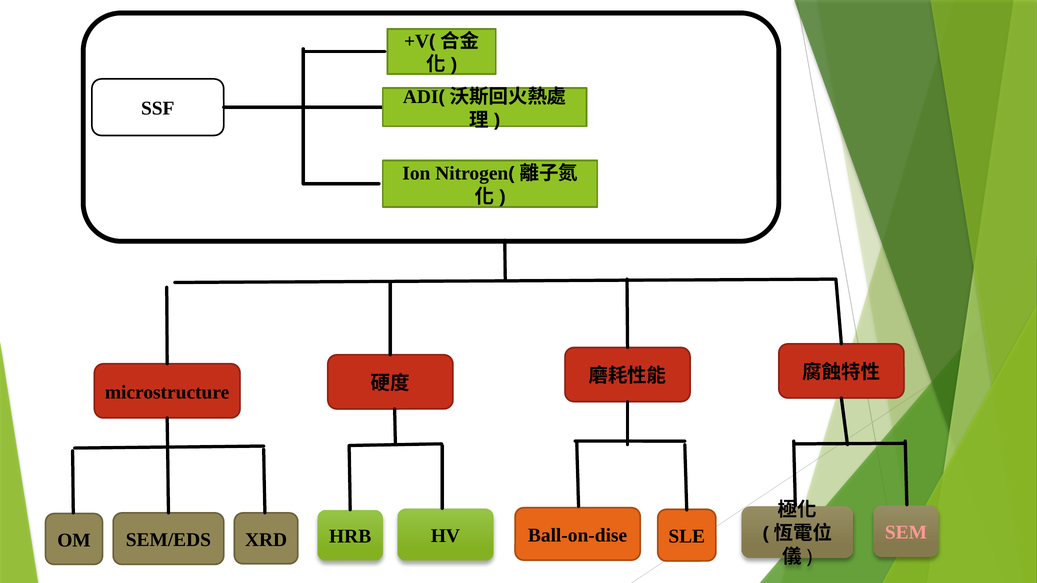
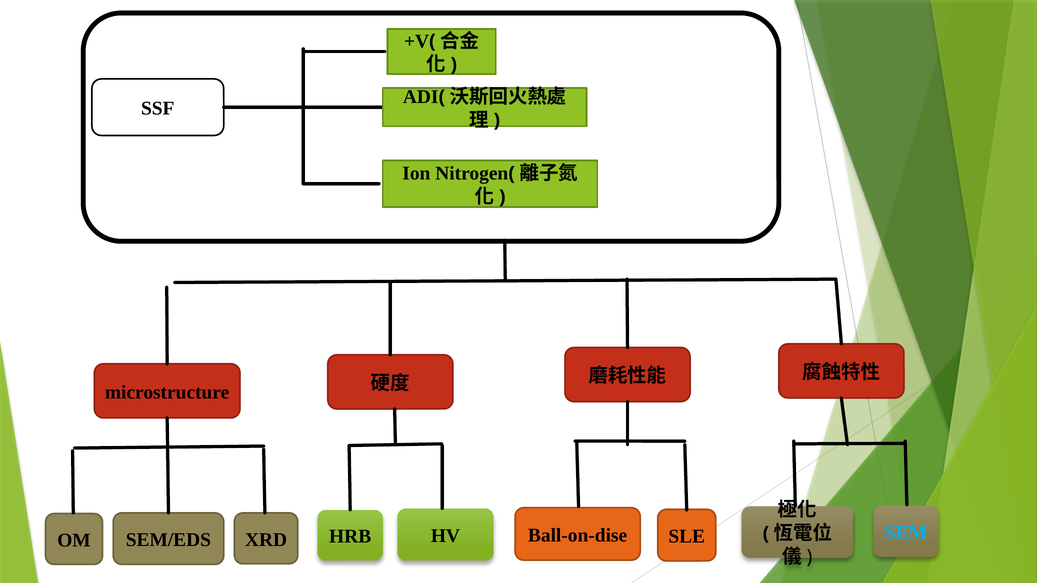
SEM colour: pink -> light blue (906, 533)
